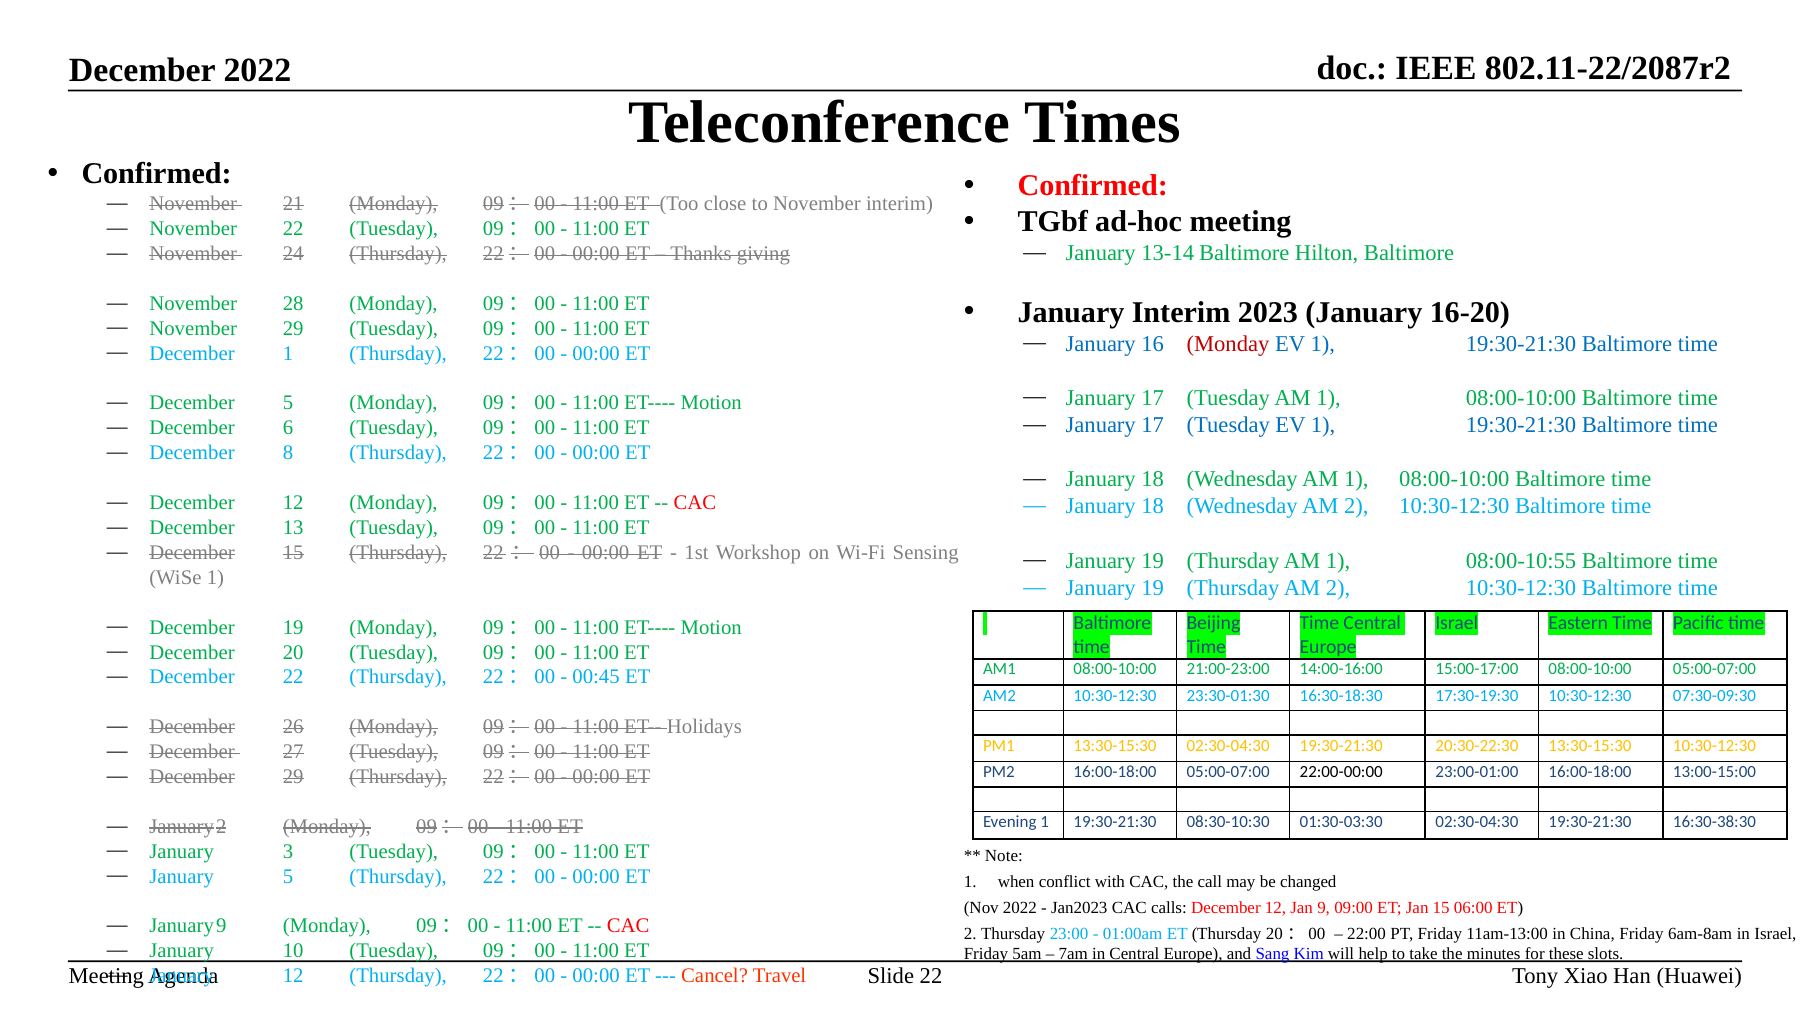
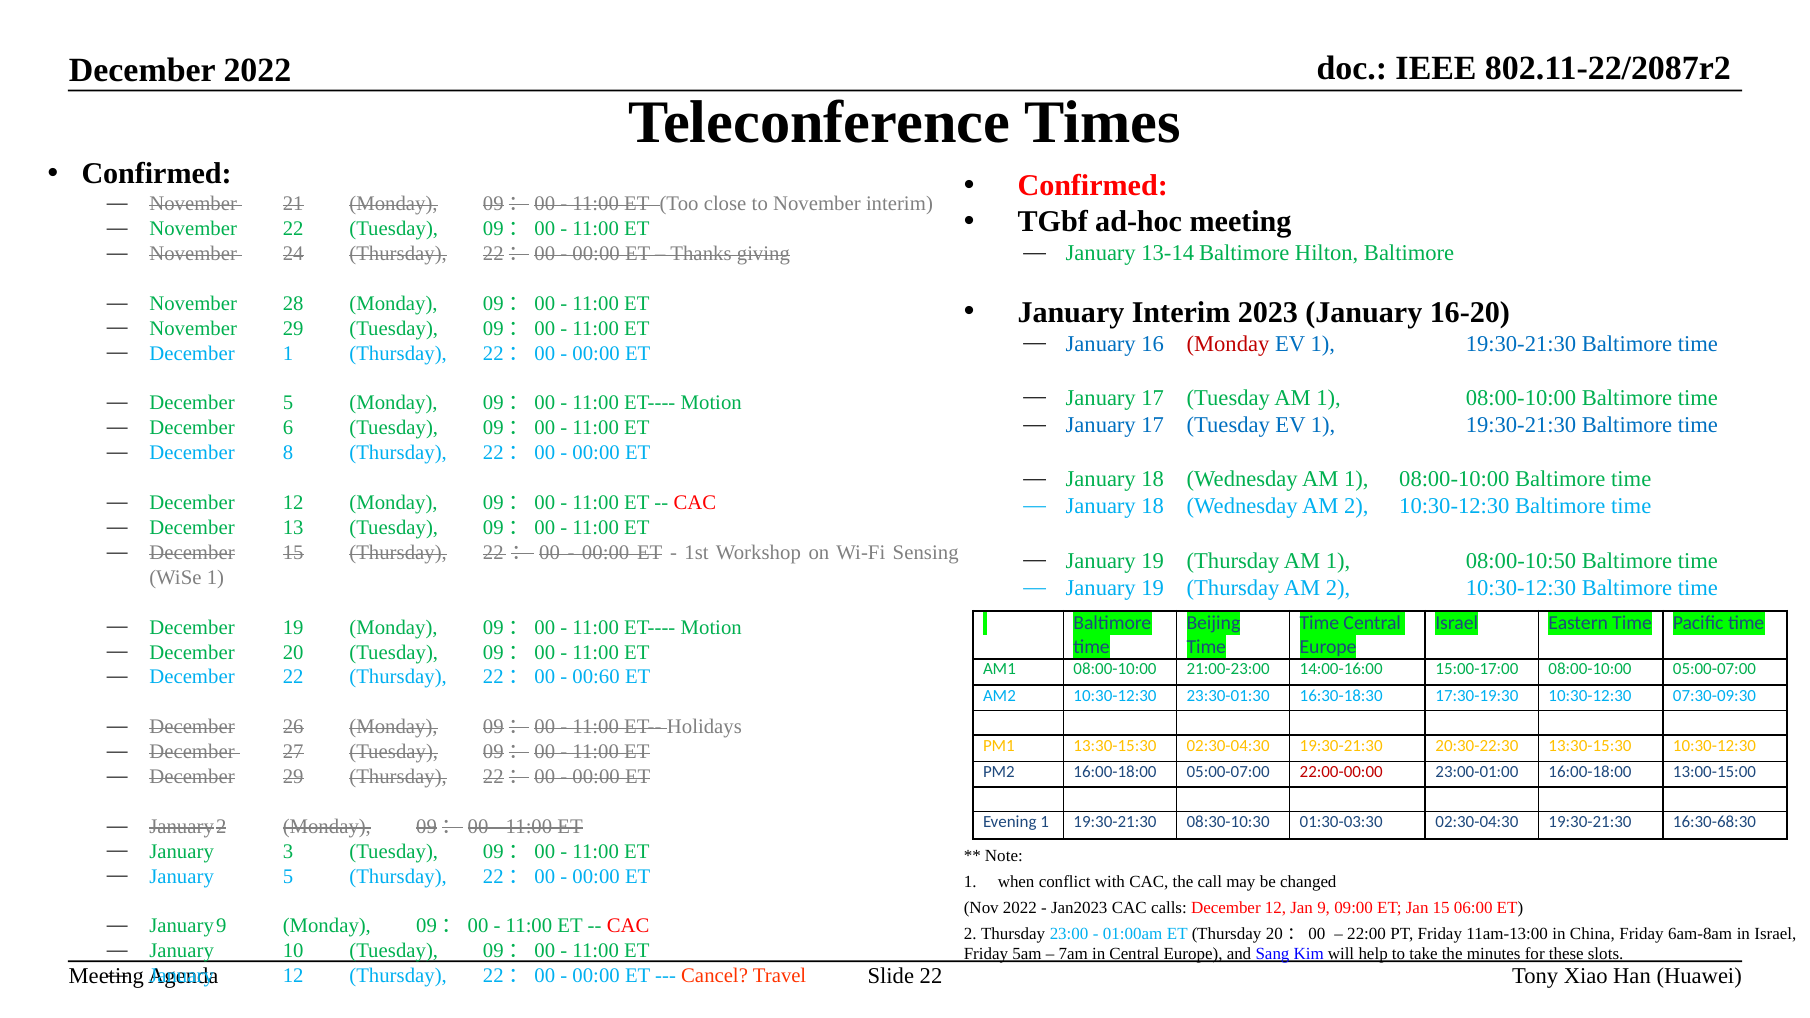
08:00-10:55: 08:00-10:55 -> 08:00-10:50 (1521, 561)
00:45: 00:45 -> 00:60 (596, 677)
22:00-00:00 colour: black -> red (1341, 772)
16:30-38:30: 16:30-38:30 -> 16:30-68:30 (1714, 822)
